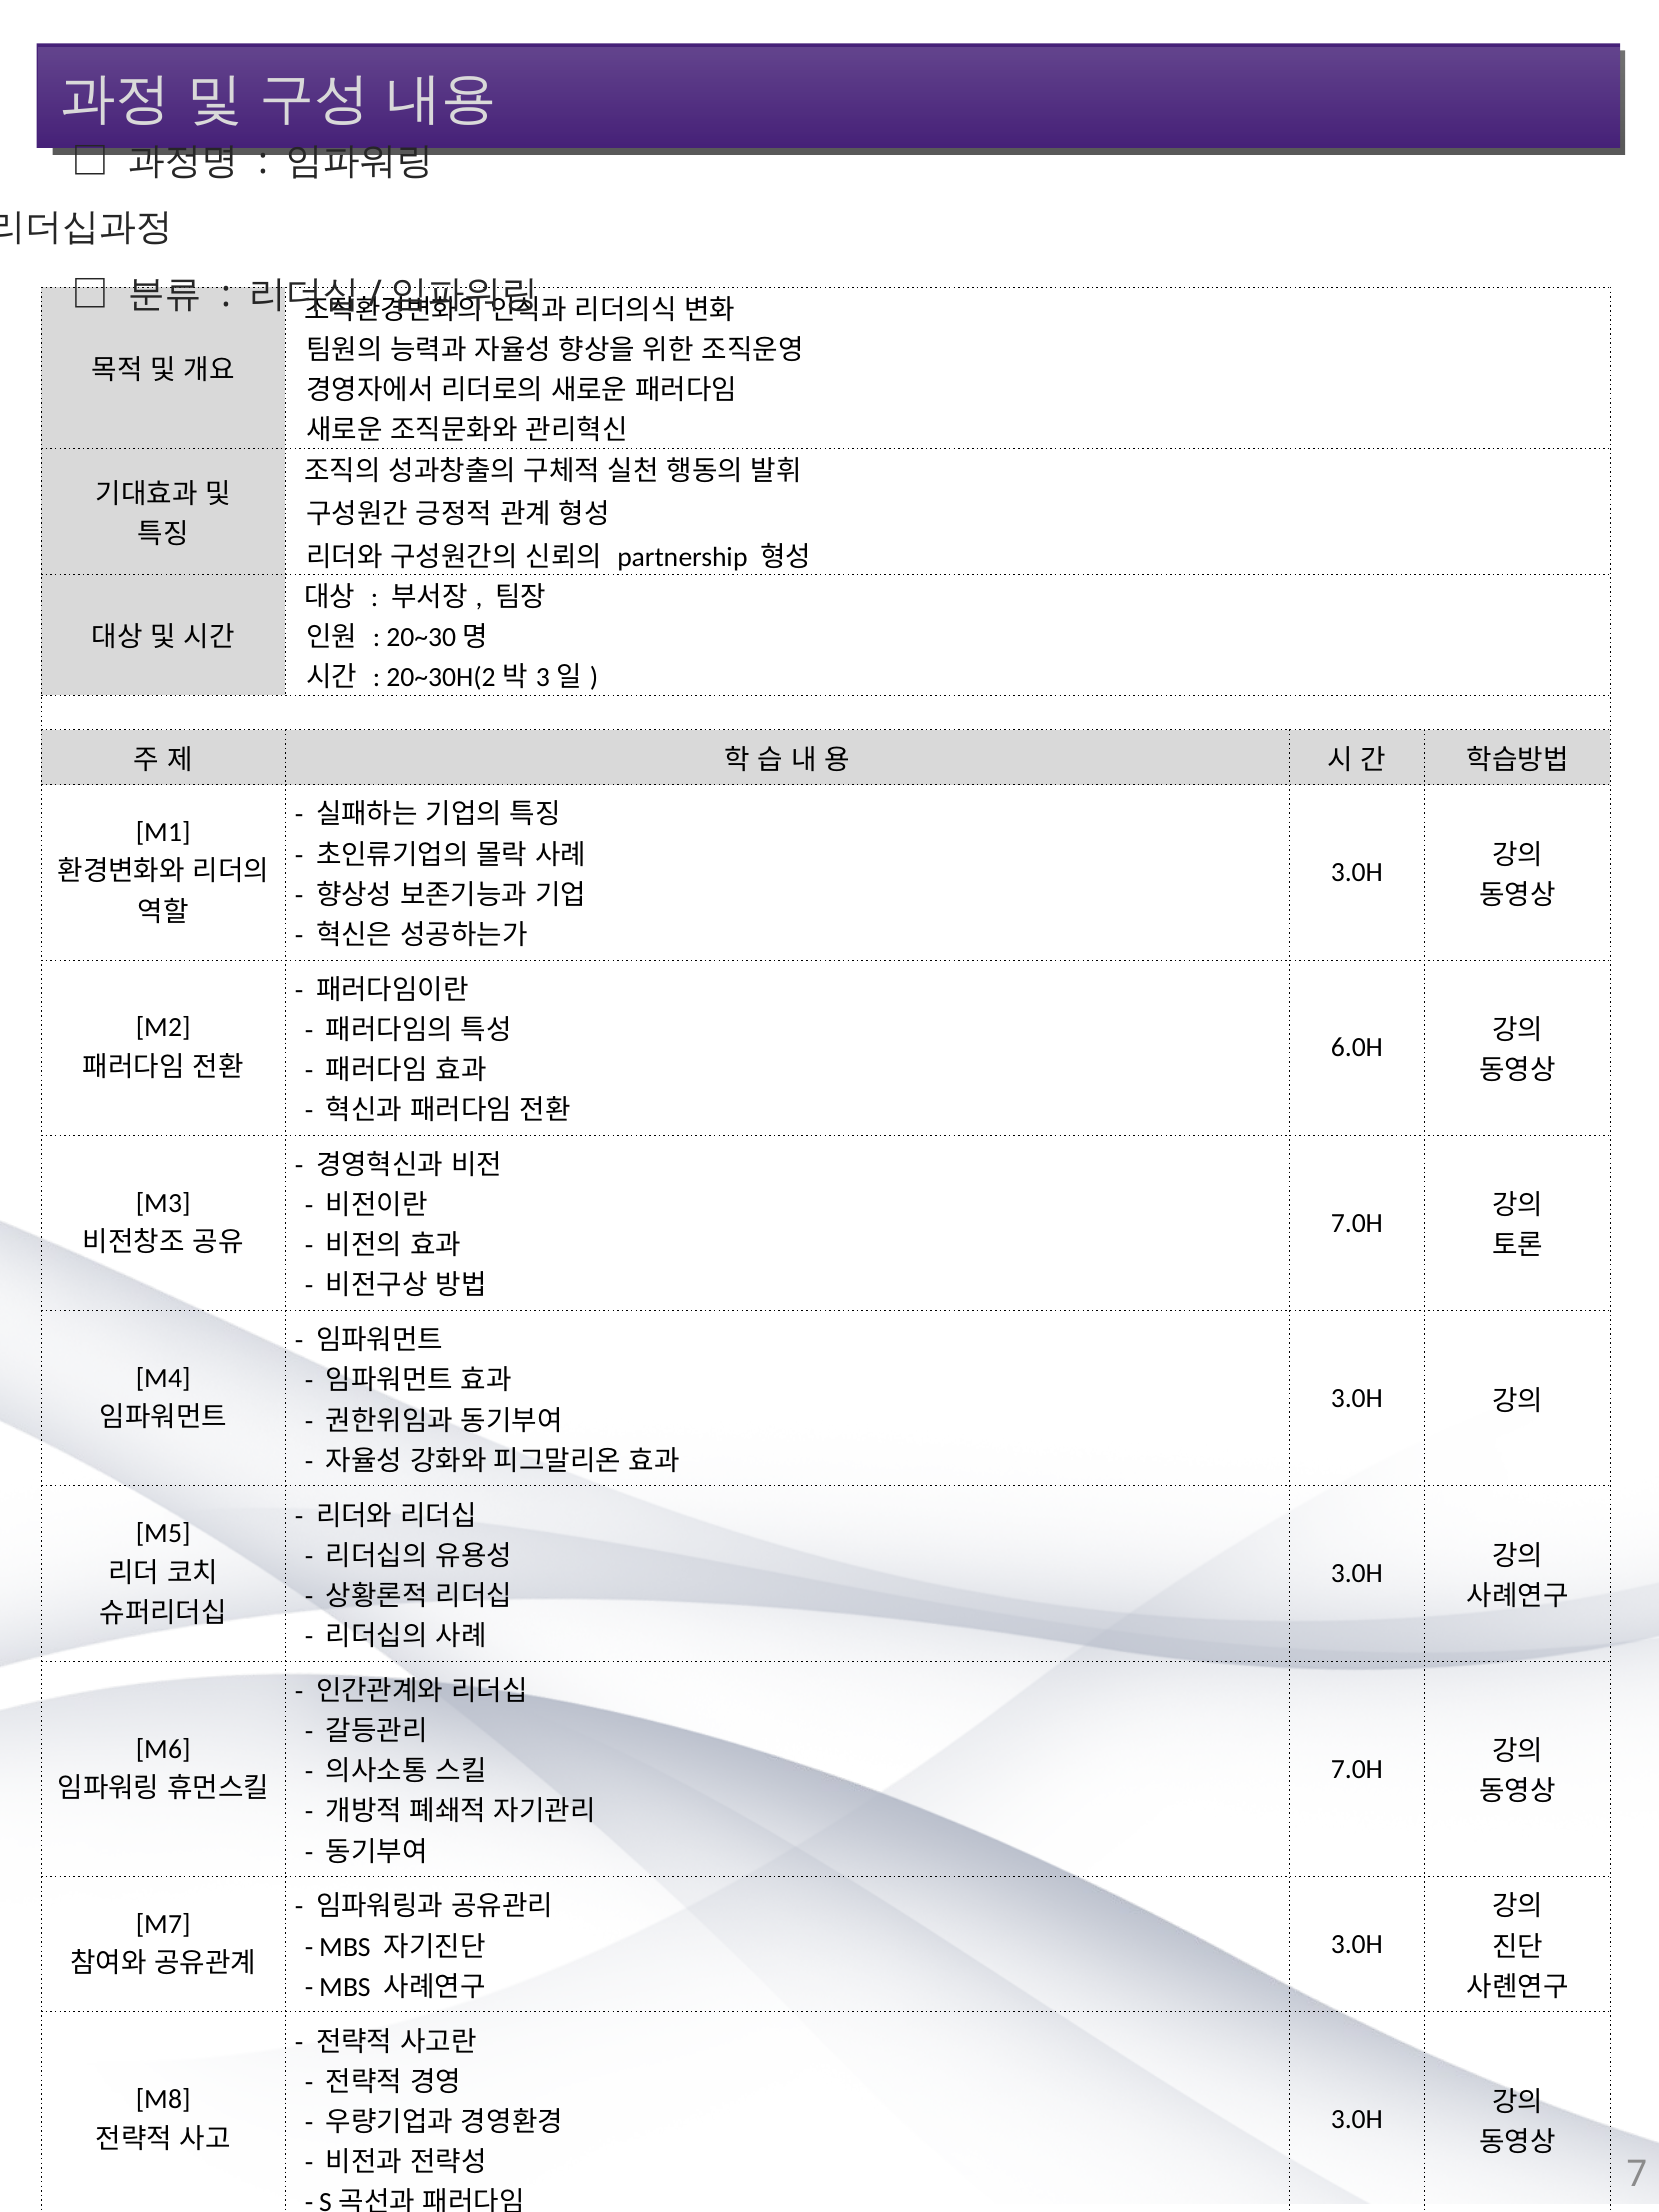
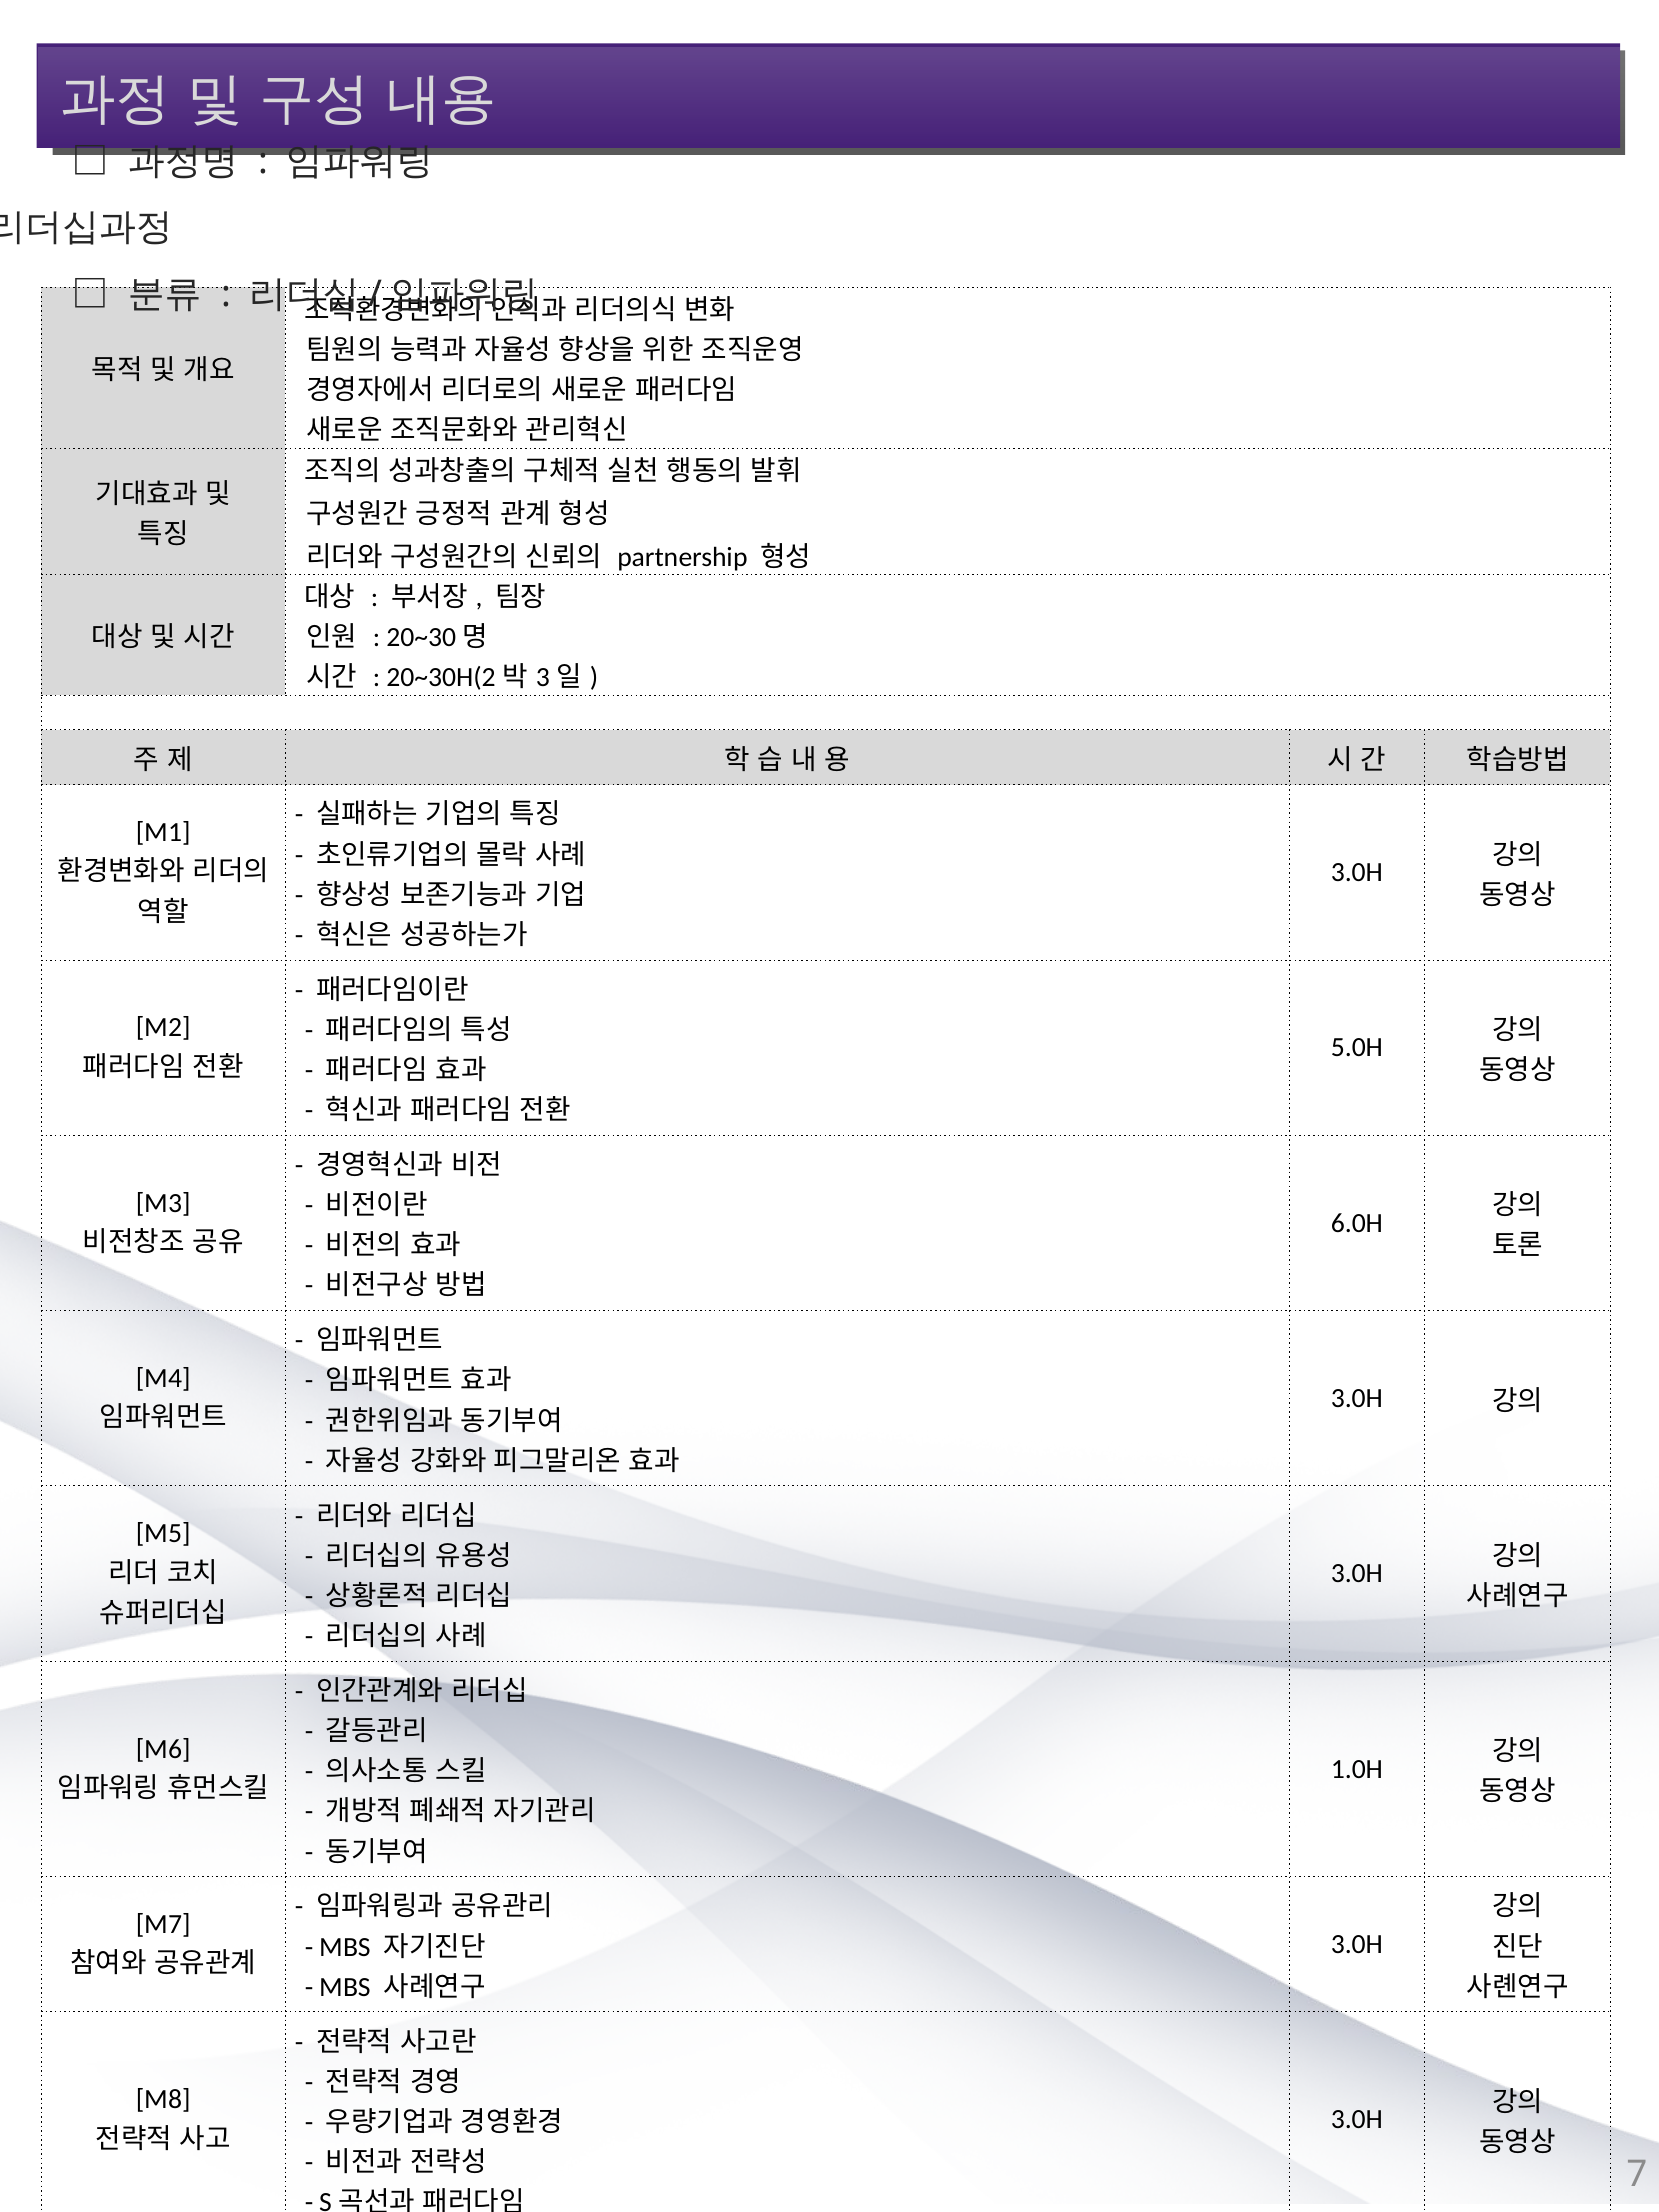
6.0H: 6.0H -> 5.0H (1357, 1048)
7.0H: 7.0H -> 6.0H (1357, 1223)
7.0H: 7.0H -> 1.0H (1357, 1769)
